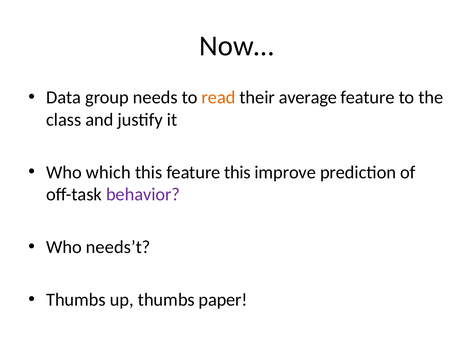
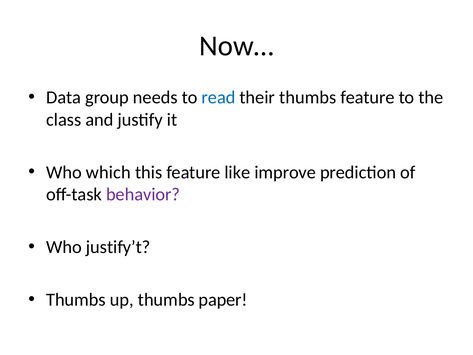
read colour: orange -> blue (219, 97)
their average: average -> thumbs (308, 97)
feature this: this -> like (237, 172)
needs’t: needs’t -> justify’t (118, 247)
